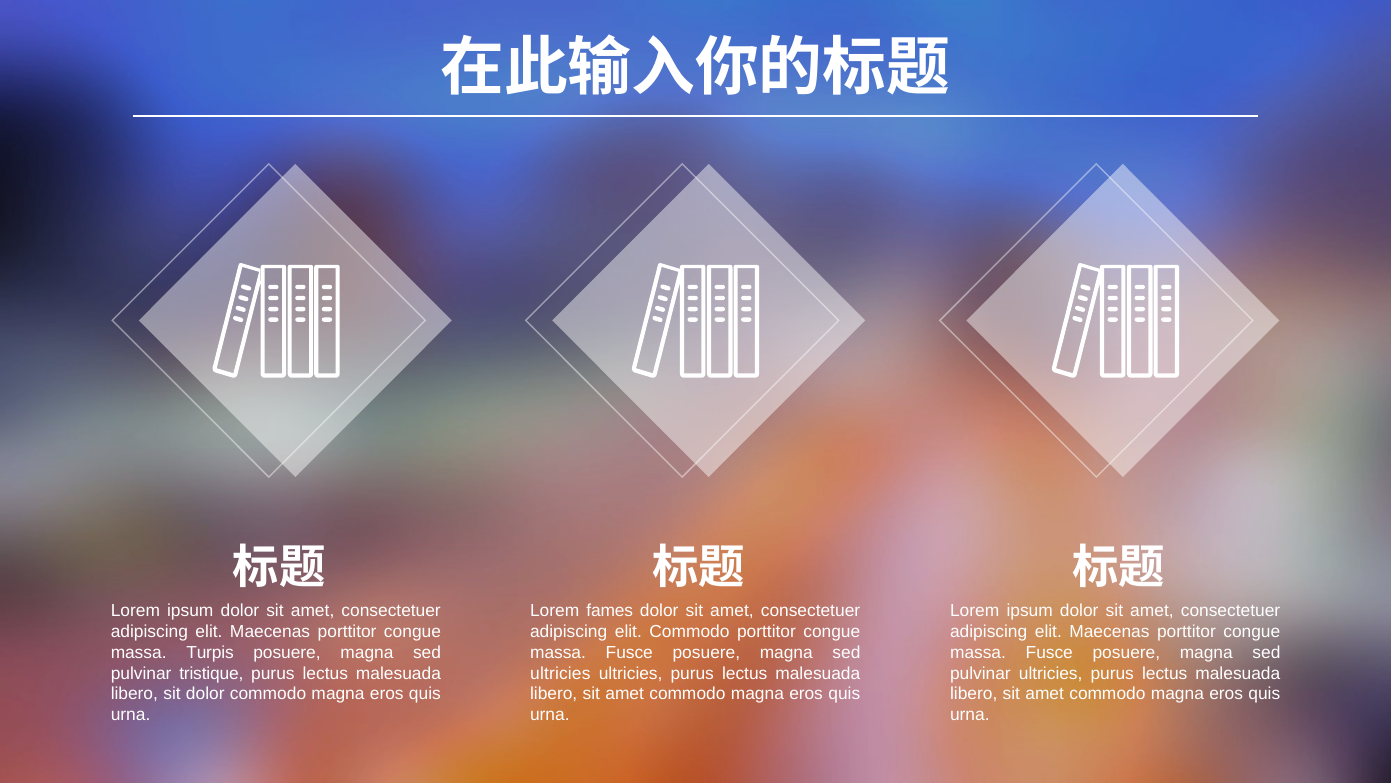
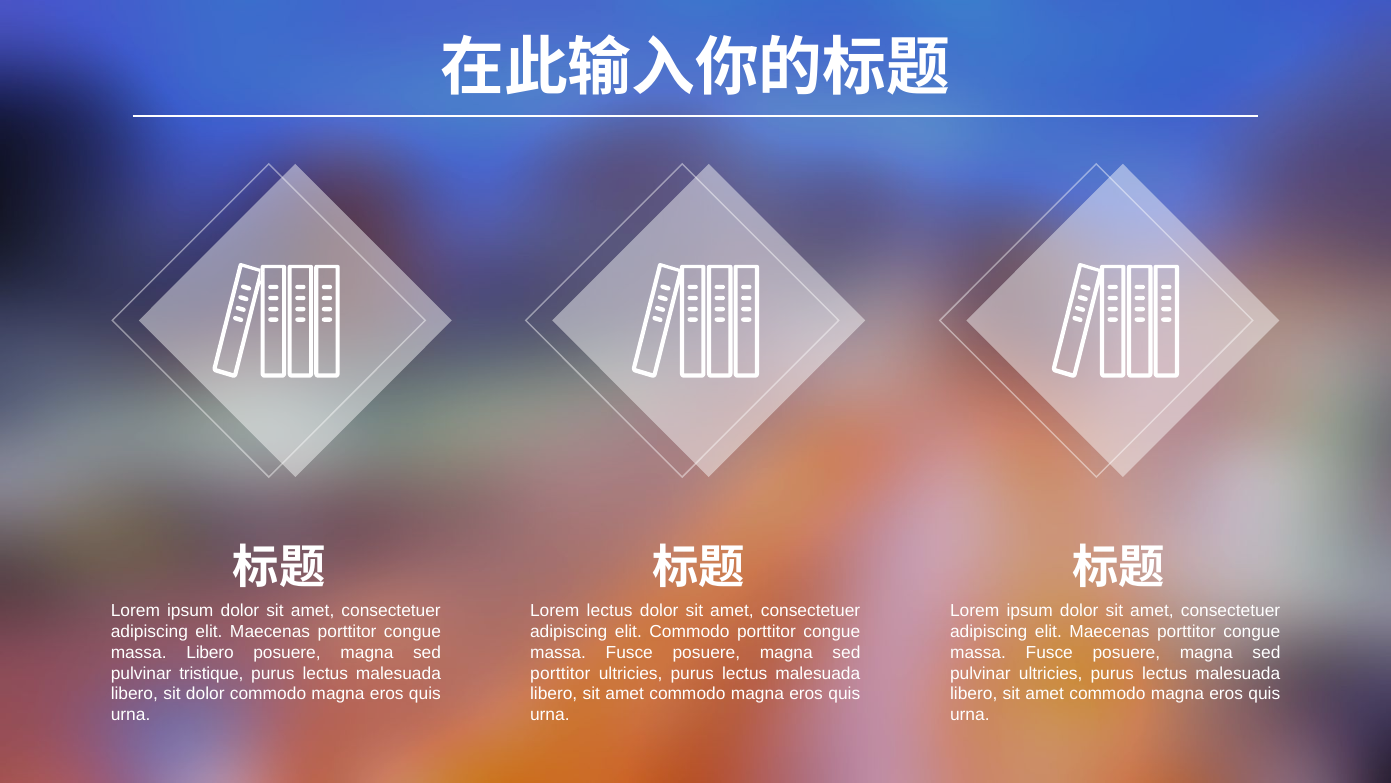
Lorem fames: fames -> lectus (610, 610)
massa Turpis: Turpis -> Libero (210, 652)
ultricies: ultricies -> porttitor (560, 673)
